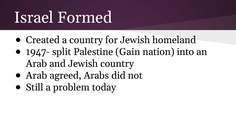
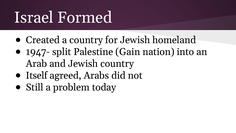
Arab: Arab -> Itself (37, 75)
